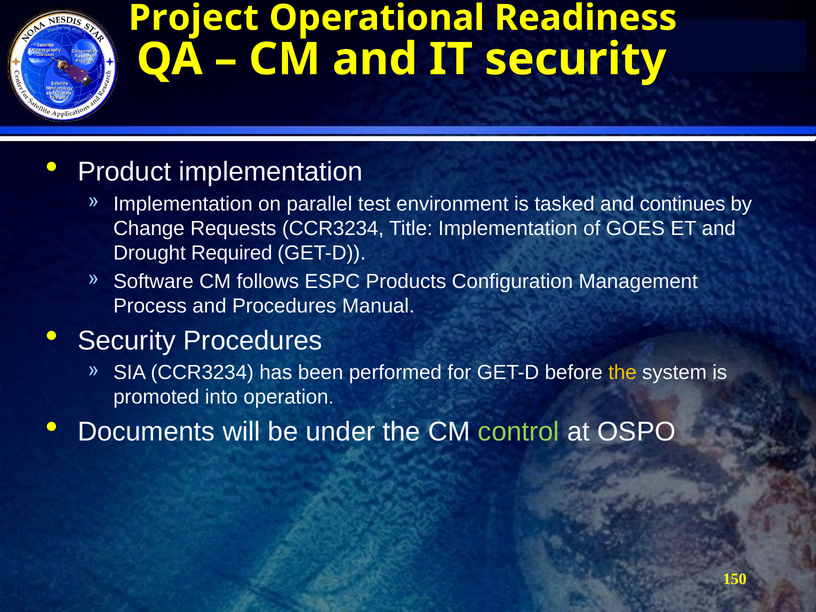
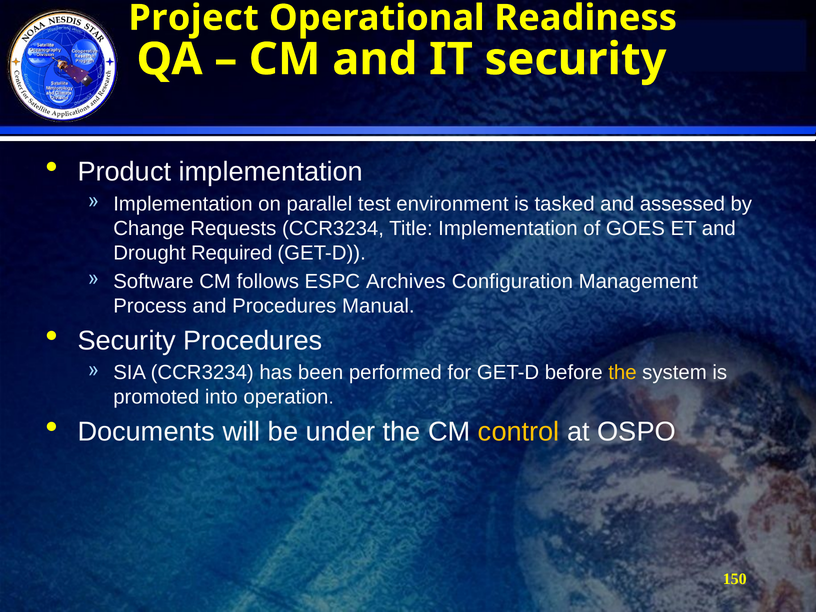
continues: continues -> assessed (682, 204)
Products: Products -> Archives (406, 282)
control colour: light green -> yellow (519, 432)
